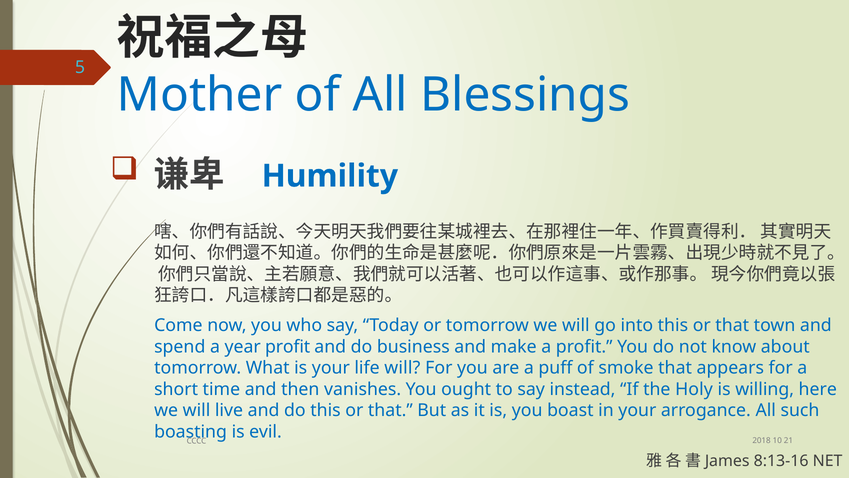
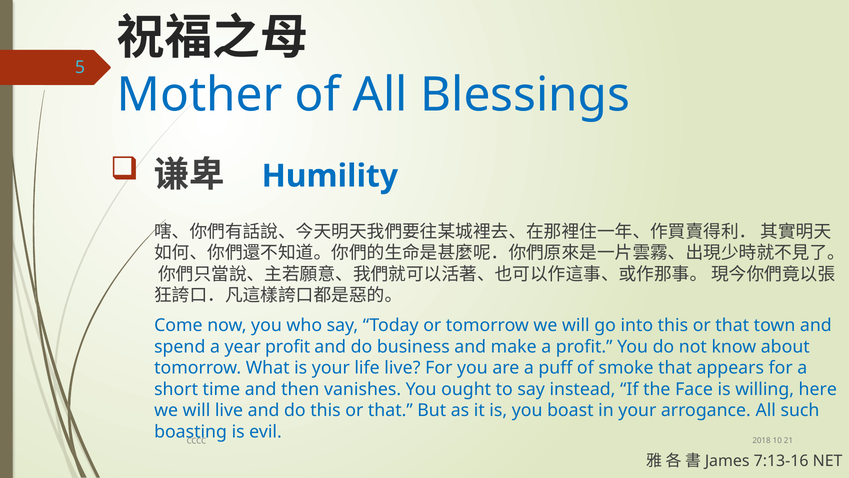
life will: will -> live (402, 368)
Holy: Holy -> Face (694, 389)
8:13-16: 8:13-16 -> 7:13-16 (781, 460)
